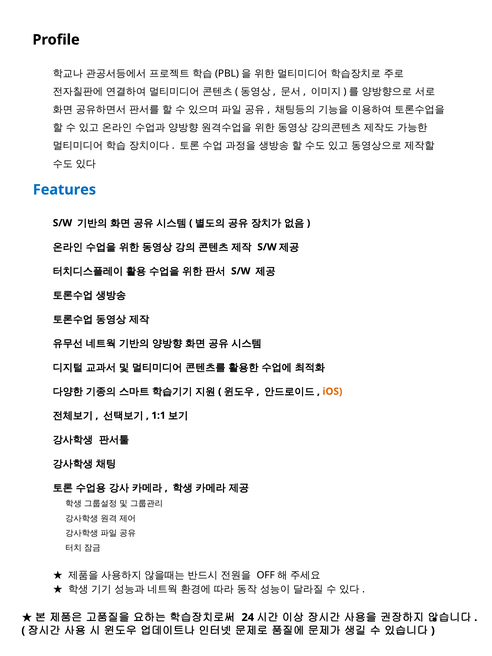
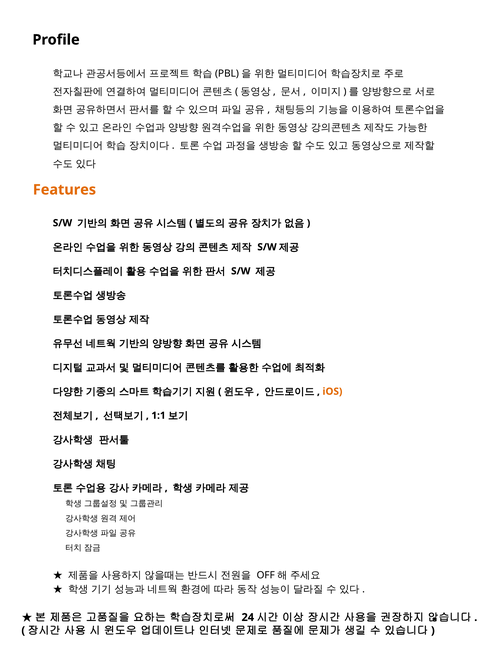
Features colour: blue -> orange (64, 190)
